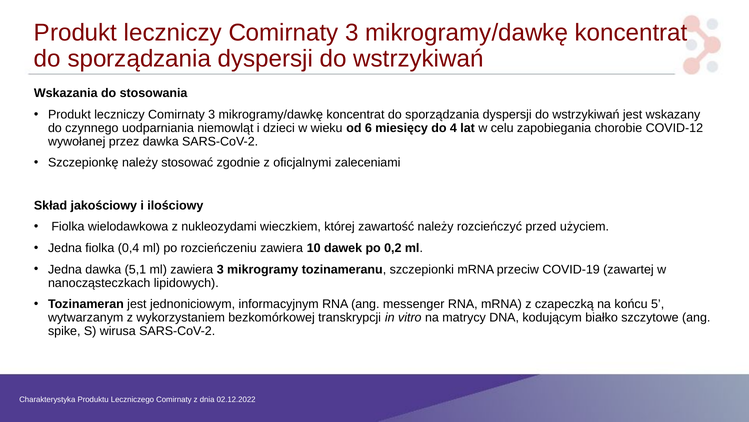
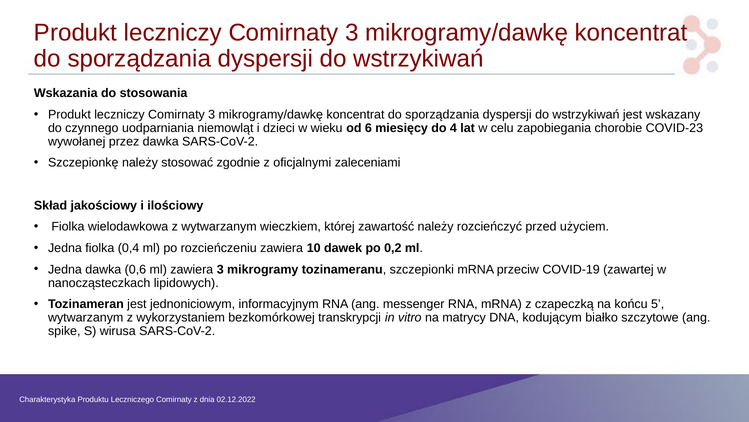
COVID-12: COVID-12 -> COVID-23 (674, 128)
z nukleozydami: nukleozydami -> wytwarzanym (219, 226)
5,1: 5,1 -> 0,6 (135, 269)
